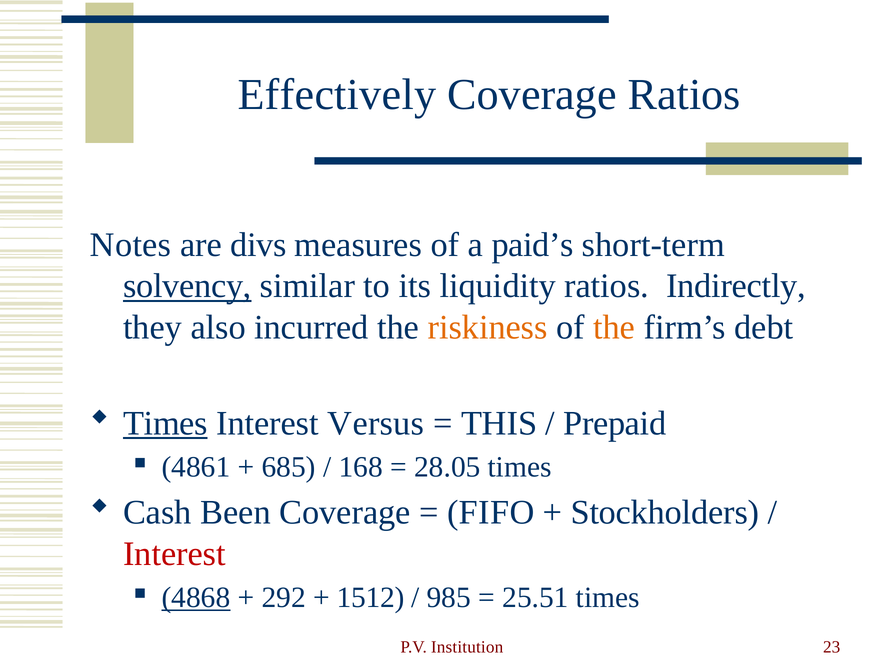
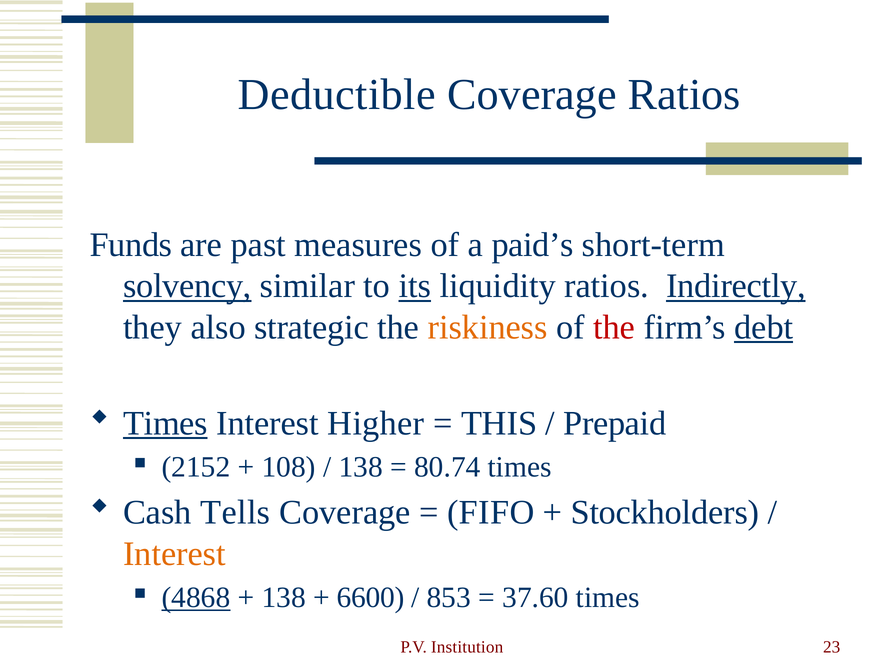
Effectively: Effectively -> Deductible (337, 95)
Notes: Notes -> Funds (131, 245)
divs: divs -> past (258, 245)
its underline: none -> present (415, 286)
Indirectly underline: none -> present (736, 286)
incurred: incurred -> strategic (312, 327)
the colour: orange -> red (614, 327)
debt underline: none -> present (764, 327)
Versus: Versus -> Higher (376, 423)
4861: 4861 -> 2152 (196, 467)
685: 685 -> 108 (289, 467)
168: 168 -> 138 (361, 467)
28.05: 28.05 -> 80.74 (447, 467)
Been: Been -> Tells (235, 513)
Interest colour: red -> orange (174, 554)
292: 292 -> 138 (284, 598)
1512: 1512 -> 6600 (371, 598)
985: 985 -> 853 (449, 598)
25.51: 25.51 -> 37.60 (535, 598)
